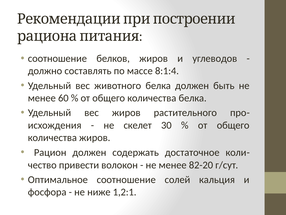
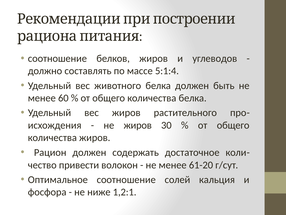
8:1:4: 8:1:4 -> 5:1:4 (167, 71)
не скелет: скелет -> жиров (138, 125)
82-20: 82-20 -> 61-20 (201, 165)
